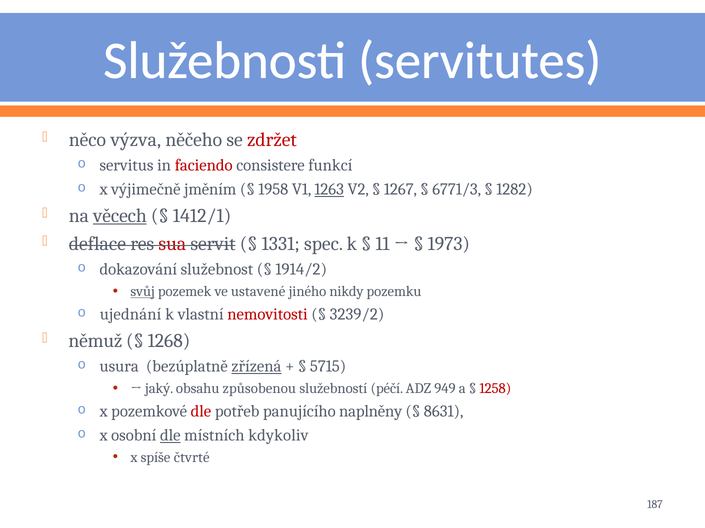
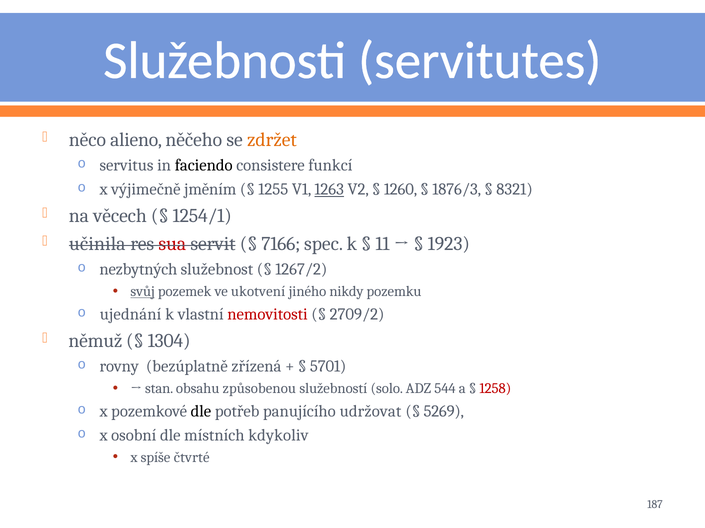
výzva: výzva -> alieno (136, 140)
zdržet colour: red -> orange (272, 140)
faciendo colour: red -> black (204, 165)
1958: 1958 -> 1255 (273, 189)
1267: 1267 -> 1260 (401, 189)
6771/3: 6771/3 -> 1876/3 (457, 189)
1282: 1282 -> 8321 (515, 189)
věcech underline: present -> none (120, 216)
1412/1: 1412/1 -> 1254/1 (202, 216)
deflace: deflace -> učinila (97, 244)
1331: 1331 -> 7166 (281, 244)
1973: 1973 -> 1923 (449, 244)
dokazování: dokazování -> nezbytných (138, 270)
1914/2: 1914/2 -> 1267/2 (301, 270)
ustavené: ustavené -> ukotvení (258, 292)
3239/2: 3239/2 -> 2709/2 (357, 315)
1268: 1268 -> 1304 (169, 341)
usura: usura -> rovny (119, 367)
zřízená underline: present -> none (256, 367)
5715: 5715 -> 5701 (328, 367)
jaký: jaký -> stan (159, 389)
péčí: péčí -> solo (387, 389)
949: 949 -> 544 (445, 389)
dle colour: red -> black (201, 412)
naplněny: naplněny -> udržovat (370, 412)
8631: 8631 -> 5269 (444, 412)
dle underline: present -> none (170, 436)
